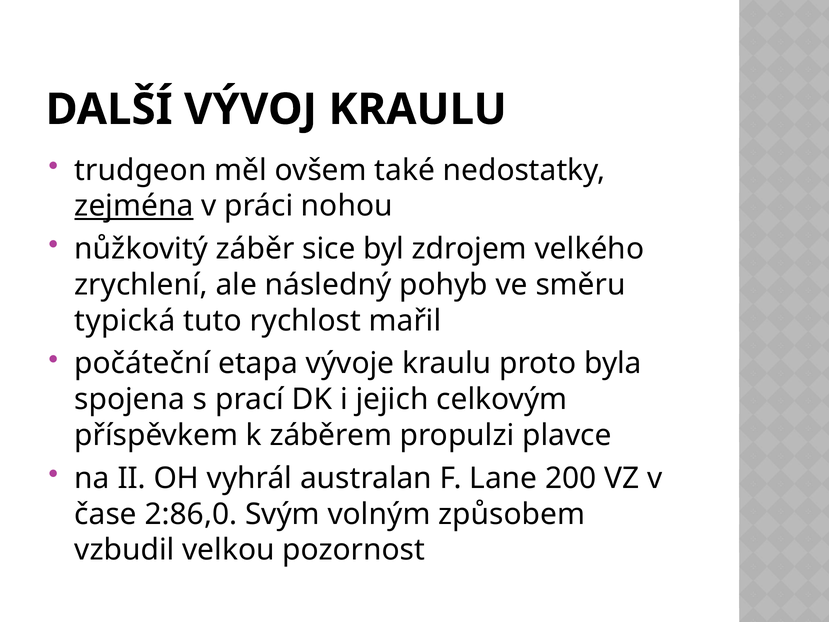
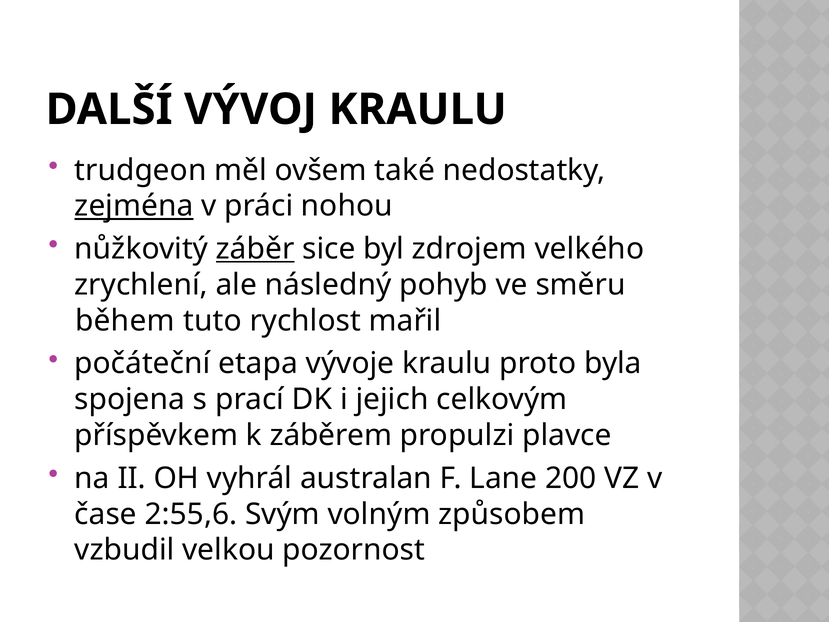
záběr underline: none -> present (255, 249)
typická: typická -> během (125, 321)
2:86,0: 2:86,0 -> 2:55,6 (191, 514)
